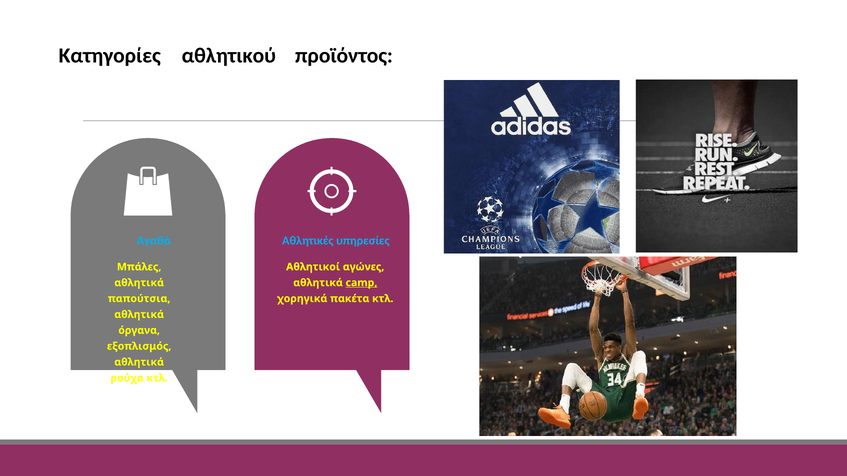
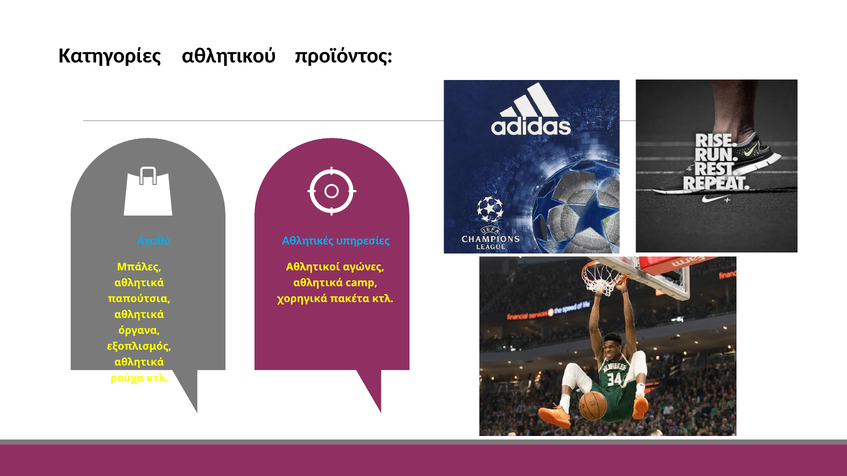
camp underline: present -> none (361, 283)
